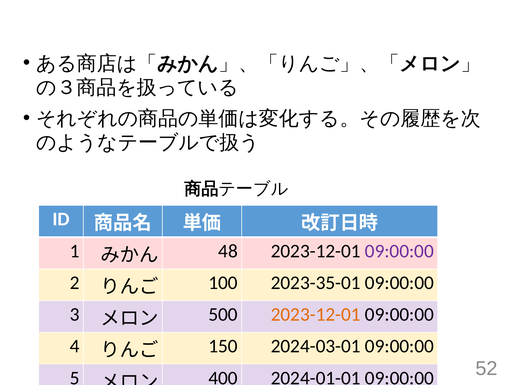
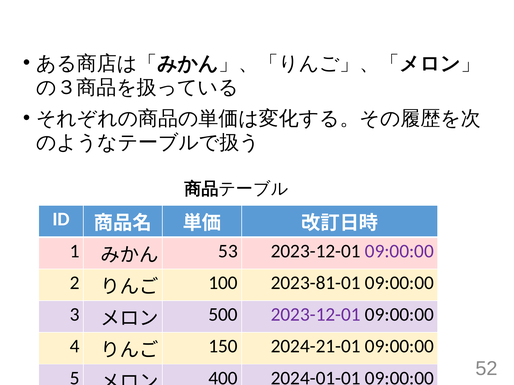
48: 48 -> 53 (228, 251)
2023-35-01: 2023-35-01 -> 2023-81-01 (316, 283)
2023-12-01 colour: orange -> purple (316, 315)
2024-03-01: 2024-03-01 -> 2024-21-01 (316, 347)
